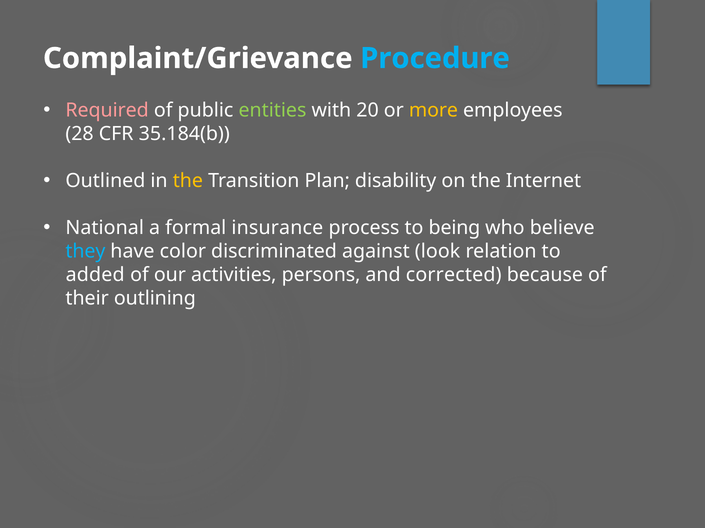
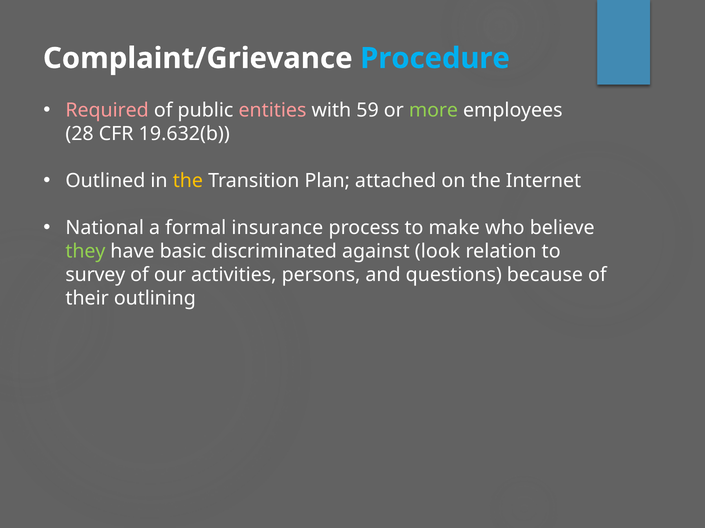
entities colour: light green -> pink (272, 111)
20: 20 -> 59 (368, 111)
more colour: yellow -> light green (433, 111)
35.184(b: 35.184(b -> 19.632(b (184, 134)
disability: disability -> attached (396, 181)
being: being -> make (454, 228)
they colour: light blue -> light green (85, 252)
color: color -> basic (183, 252)
added: added -> survey (95, 275)
corrected: corrected -> questions (454, 275)
